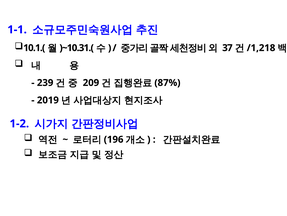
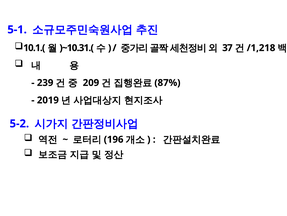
1-1: 1-1 -> 5-1 (17, 30)
1-2: 1-2 -> 5-2 (19, 123)
